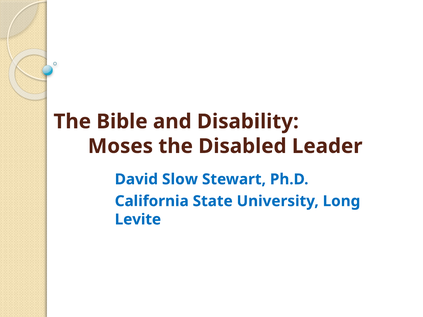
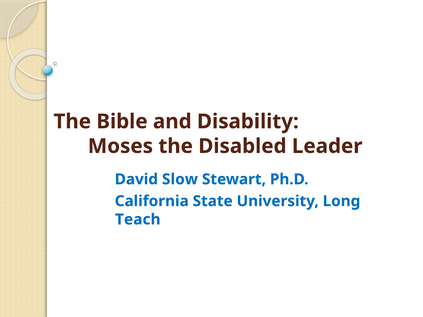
Levite: Levite -> Teach (138, 220)
